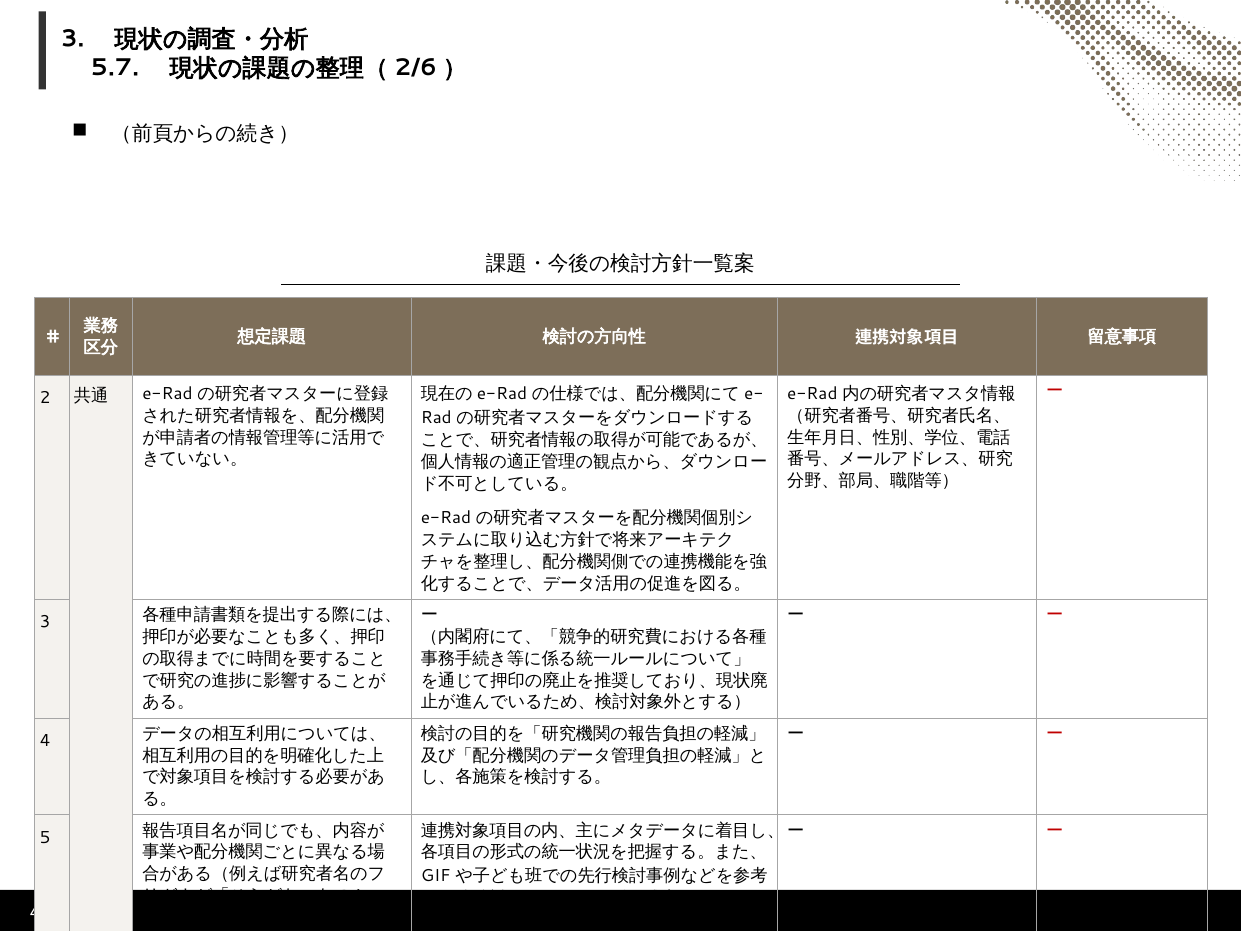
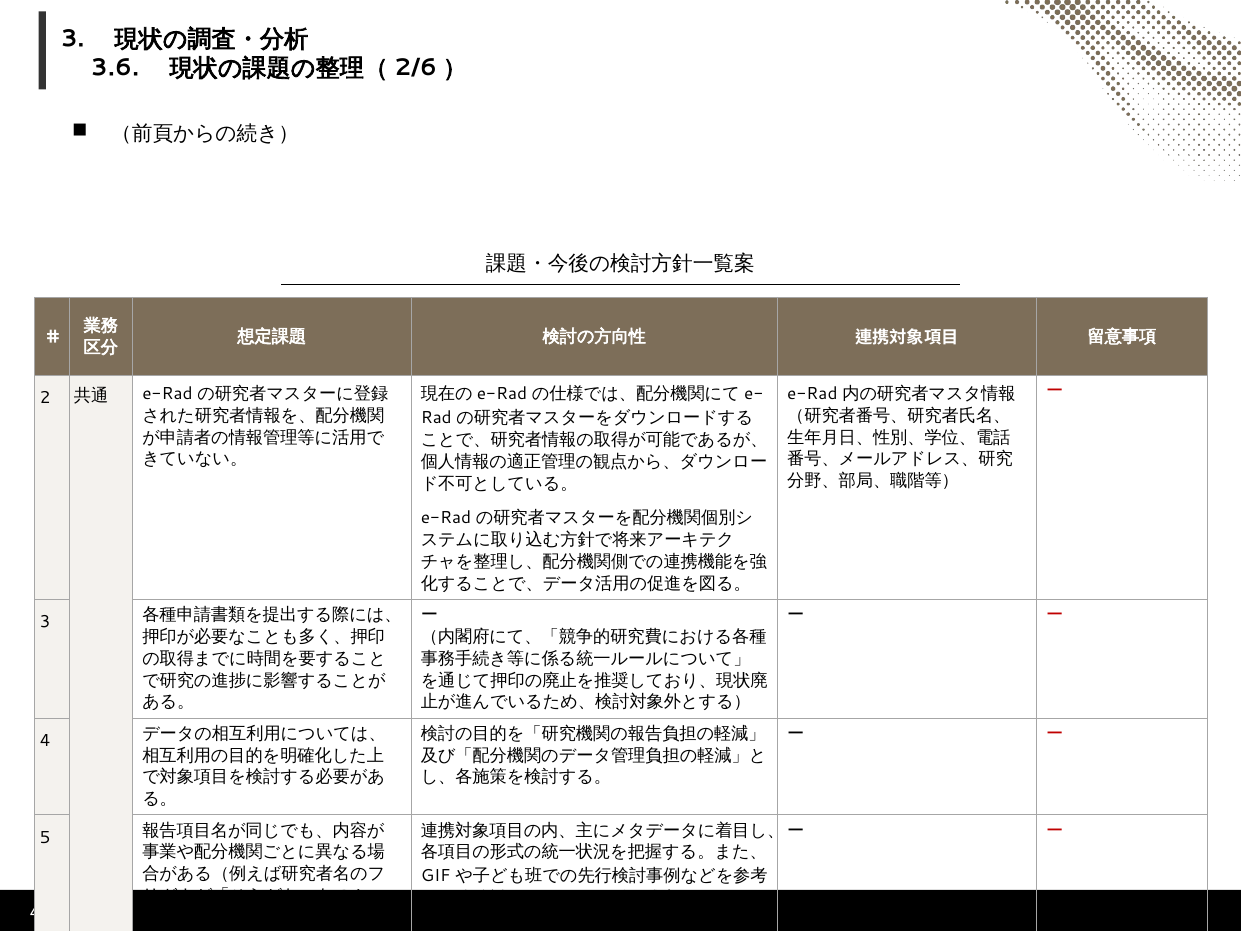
5.7: 5.7 -> 3.6 (115, 68)
